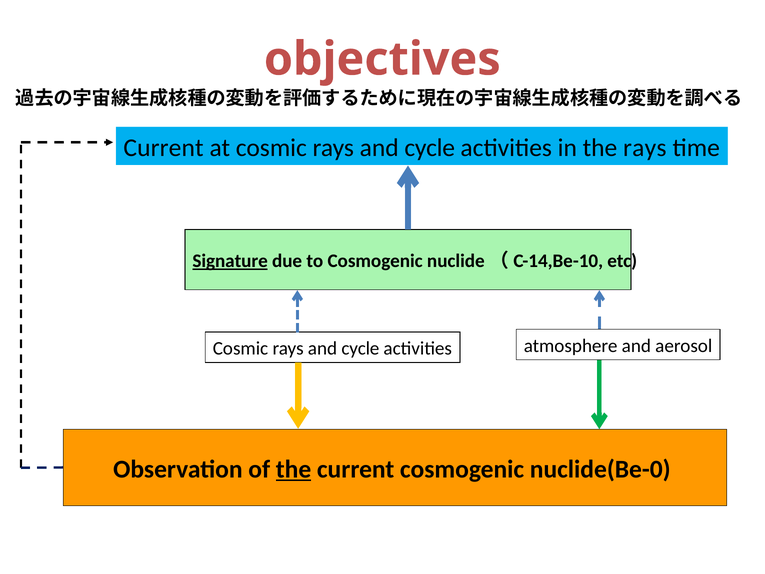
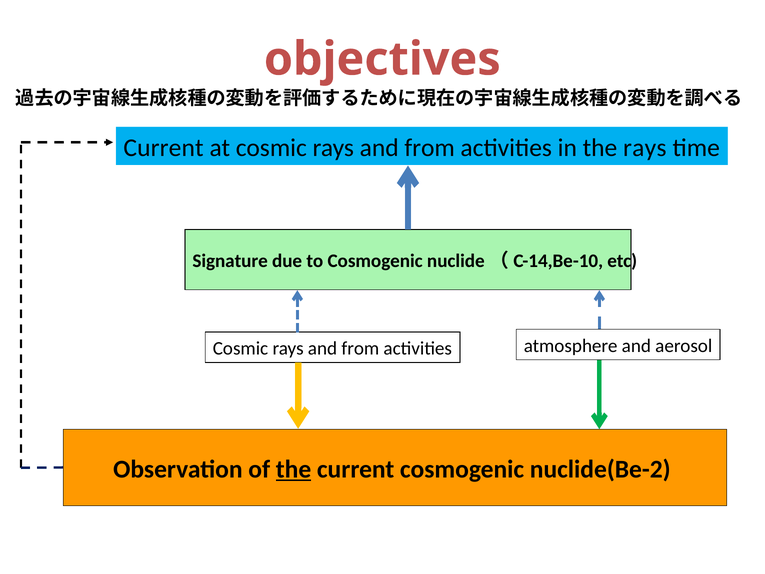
cycle: cycle -> from (430, 148)
Signature underline: present -> none (230, 261)
cycle: cycle -> from (360, 348)
nuclide(Be-0: nuclide(Be-0 -> nuclide(Be-2 (600, 469)
